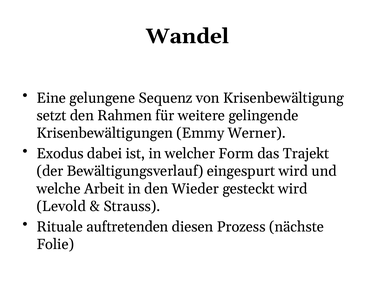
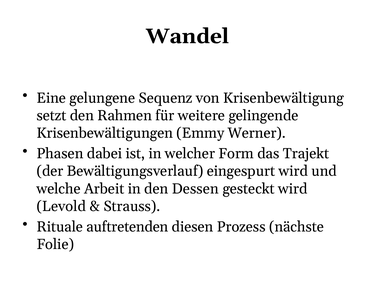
Exodus: Exodus -> Phasen (60, 153)
Wieder: Wieder -> Dessen (195, 188)
